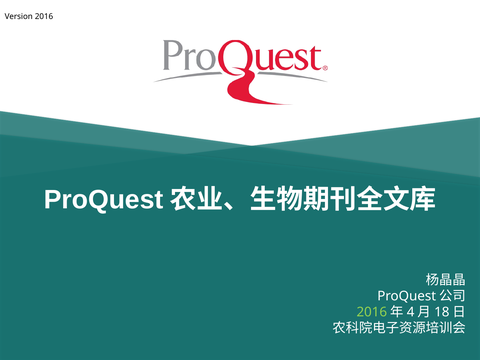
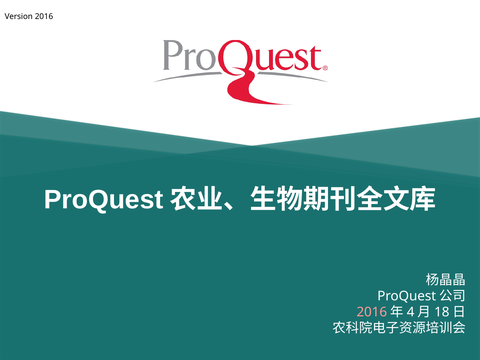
2016 colour: light green -> pink (372, 312)
